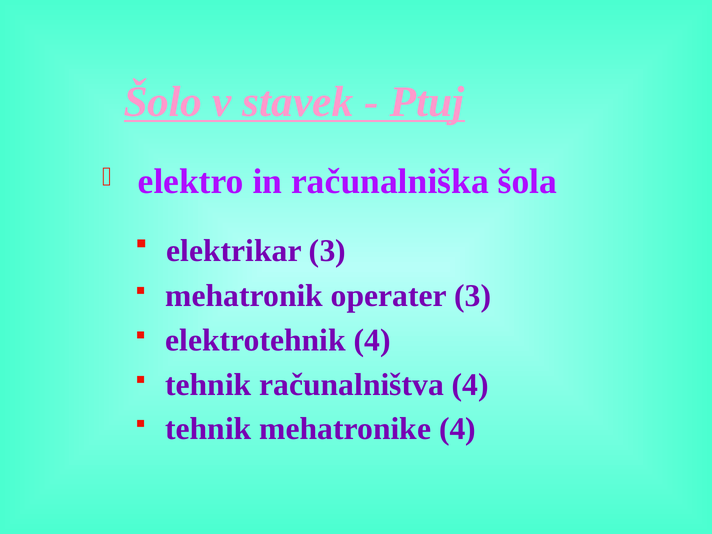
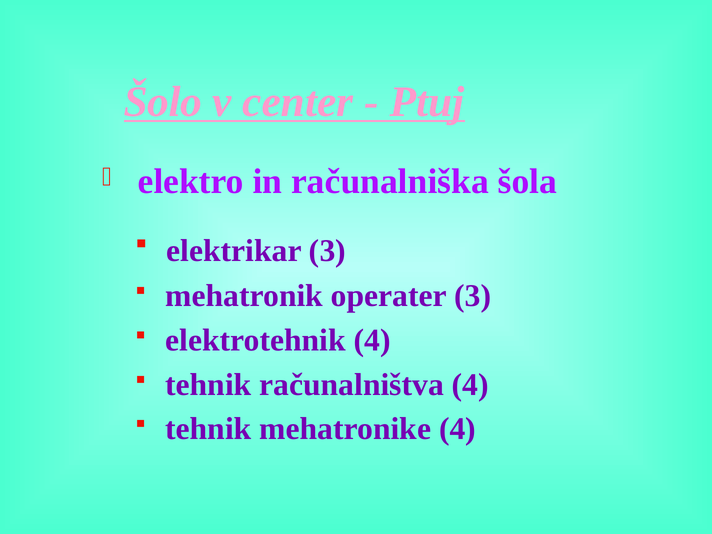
stavek: stavek -> center (298, 102)
